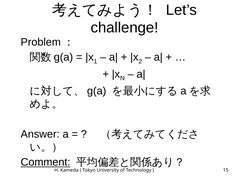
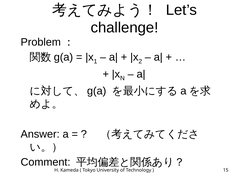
Comment underline: present -> none (46, 162)
